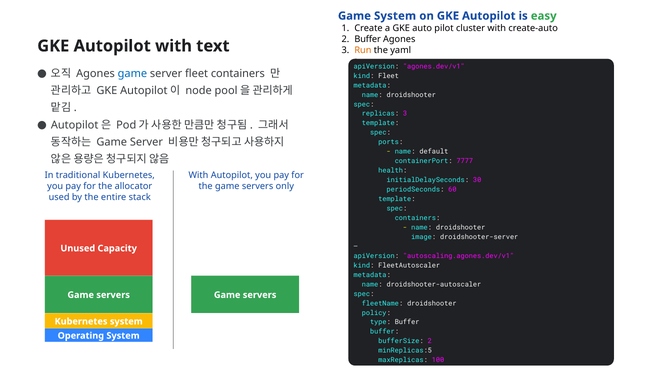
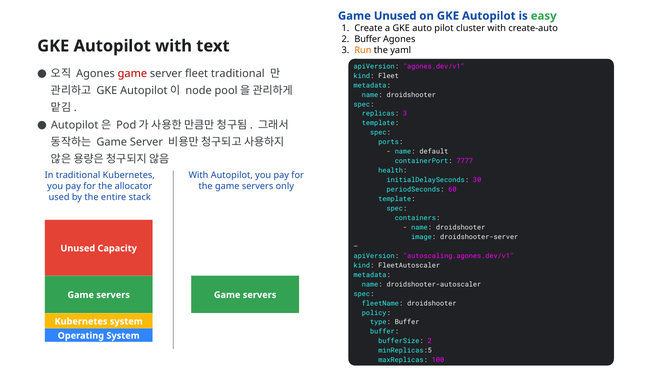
Game System: System -> Unused (395, 16)
game colour: blue -> red (132, 73)
fleet containers: containers -> traditional (238, 73)
